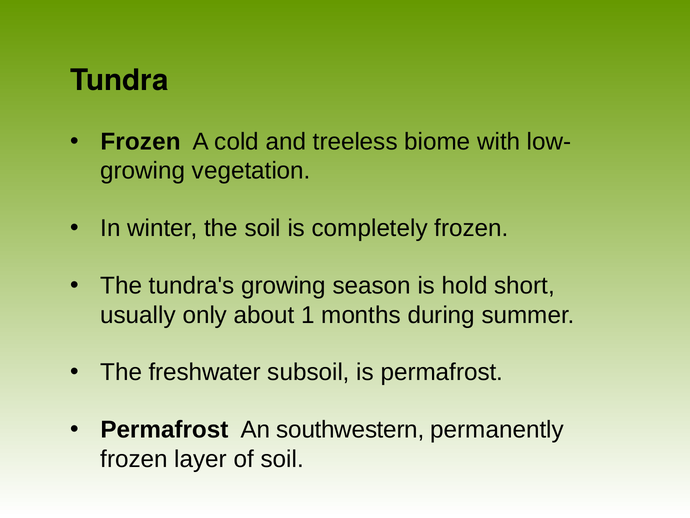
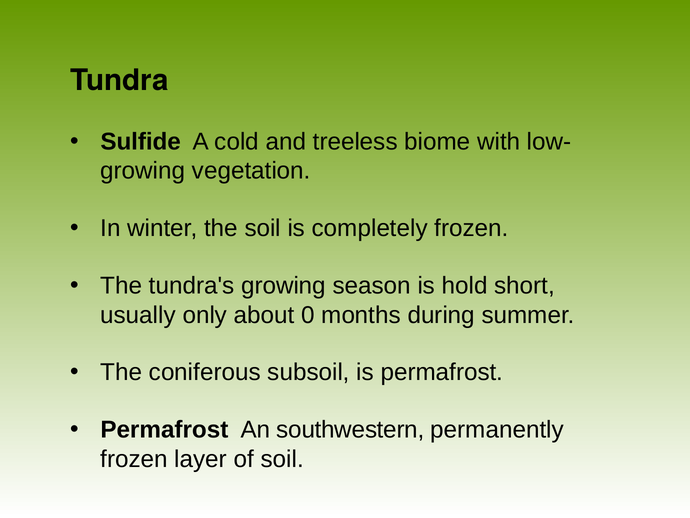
Frozen: Frozen -> Sulfide (141, 142)
1: 1 -> 0 (308, 315)
freshwater: freshwater -> coniferous (205, 372)
